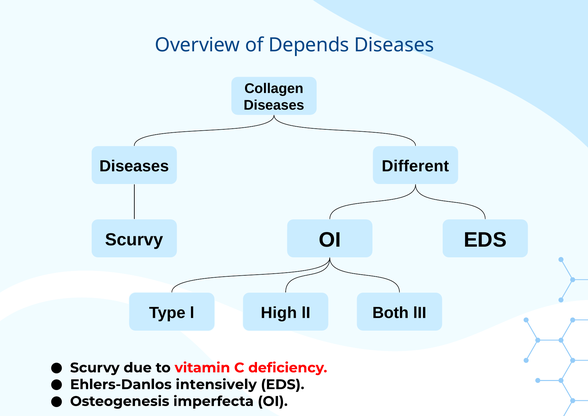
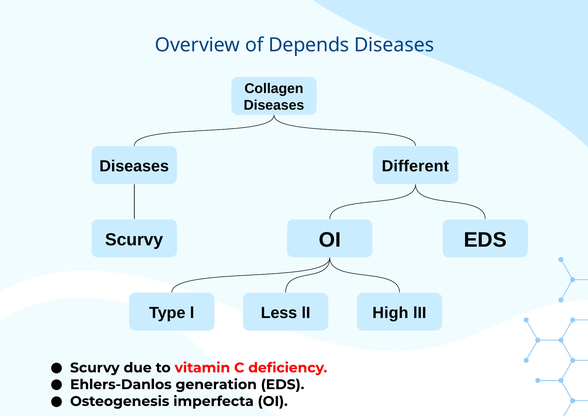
High: High -> Less (279, 313)
Both: Both -> High (390, 313)
intensively: intensively -> generation (216, 384)
